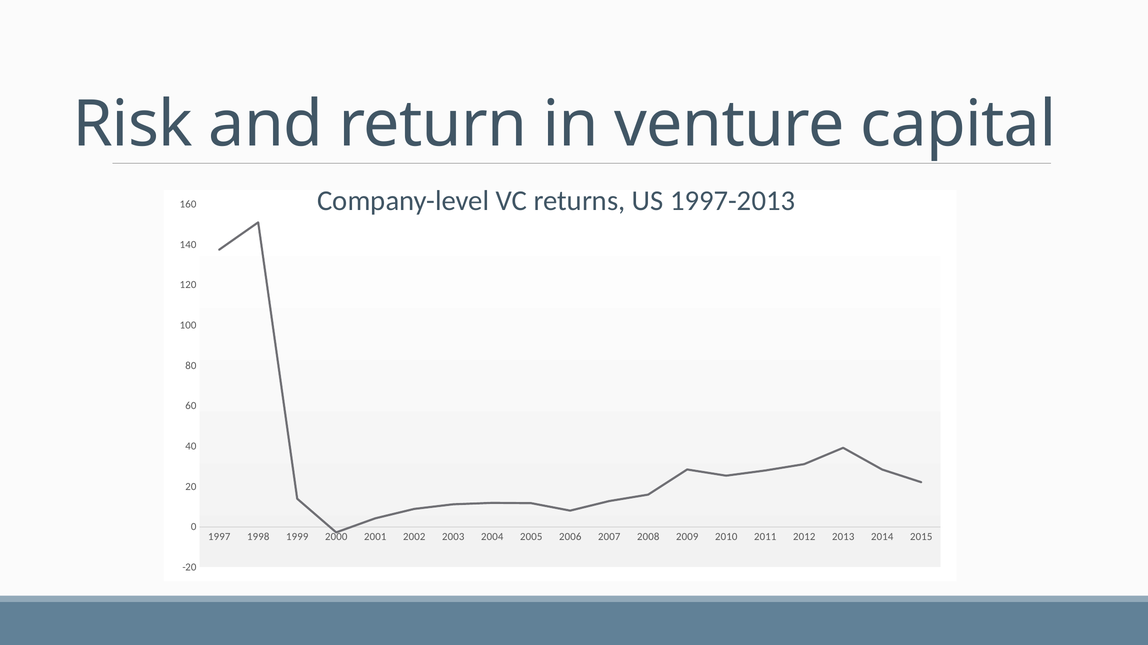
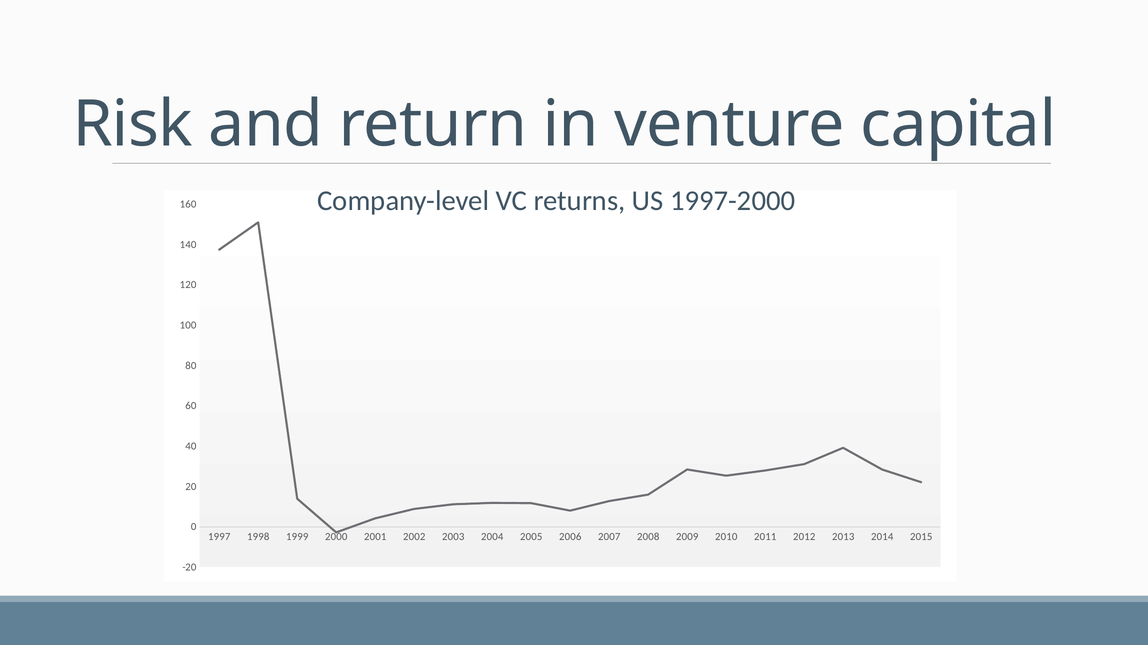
1997-2013: 1997-2013 -> 1997-2000 (733, 201)
